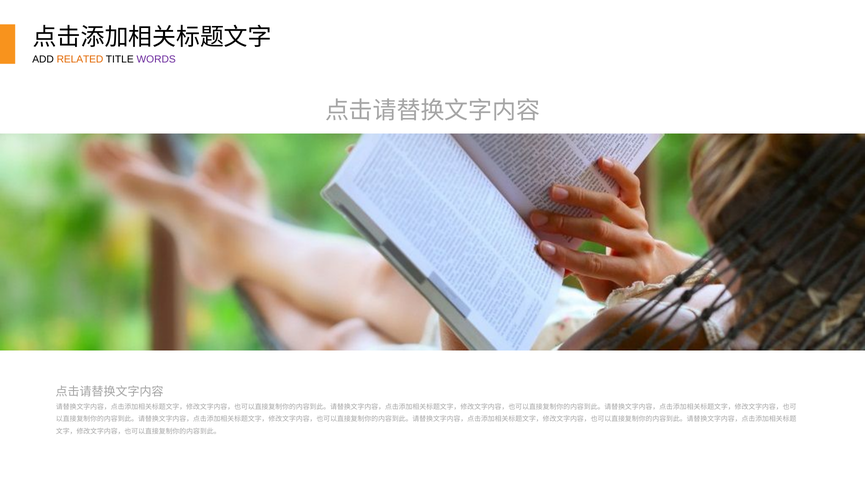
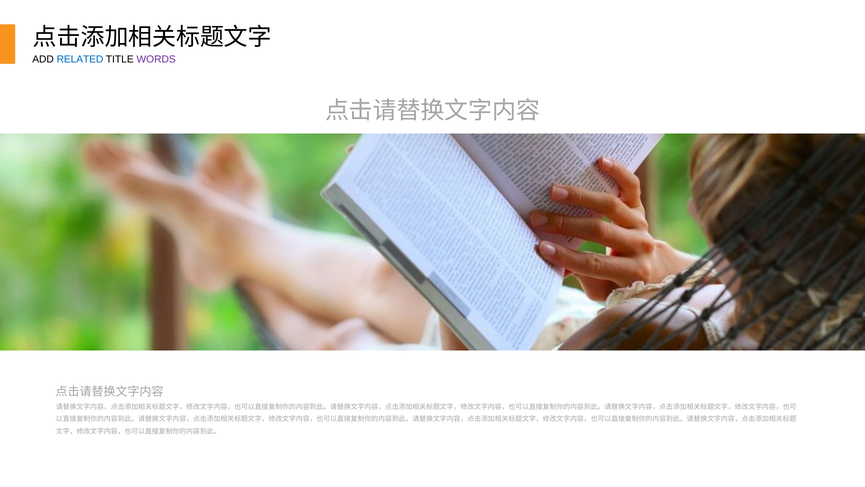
RELATED colour: orange -> blue (80, 59)
